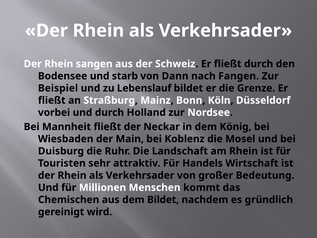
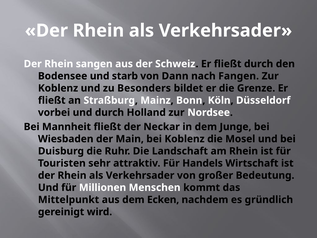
Beispiel: Beispiel -> Koblenz (58, 88)
Lebenslauf: Lebenslauf -> Besonders (144, 88)
König: König -> Junge (236, 127)
Chemischen: Chemischen -> Mittelpunkt (69, 200)
dem Bildet: Bildet -> Ecken (163, 200)
